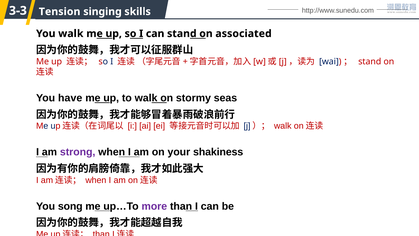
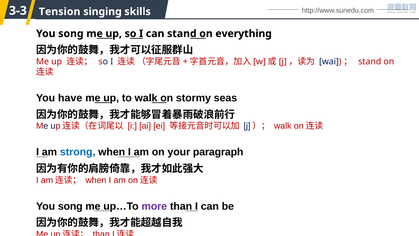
walk: walk -> song (71, 34)
associated: associated -> everything (244, 34)
strong colour: purple -> blue (78, 152)
shakiness: shakiness -> paragraph (218, 152)
